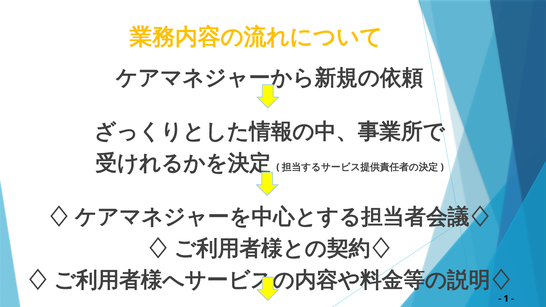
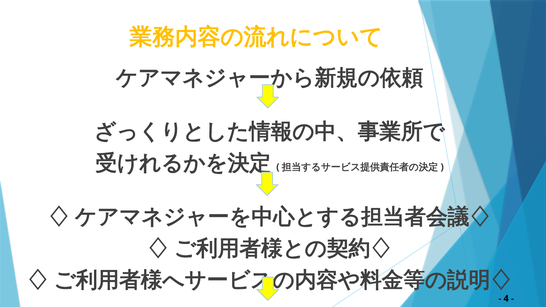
1: 1 -> 4 (506, 299)
